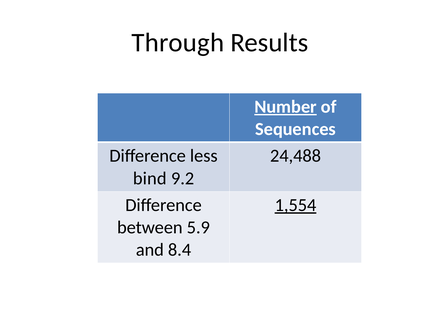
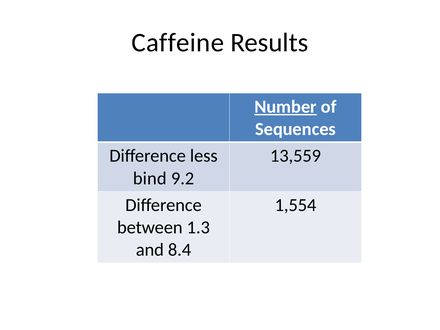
Through: Through -> Caffeine (178, 43)
24,488: 24,488 -> 13,559 (296, 156)
1,554 underline: present -> none (296, 205)
5.9: 5.9 -> 1.3 (198, 227)
